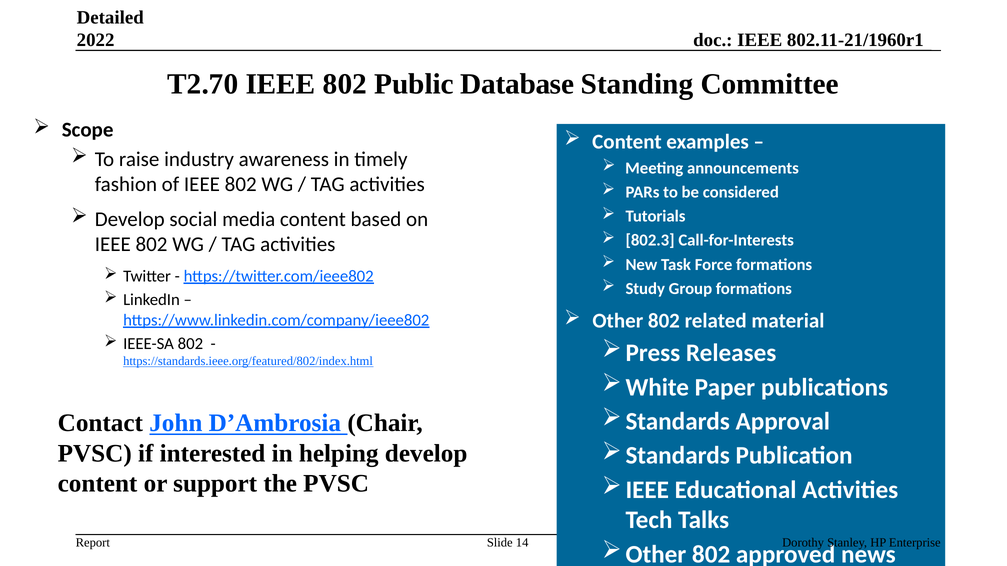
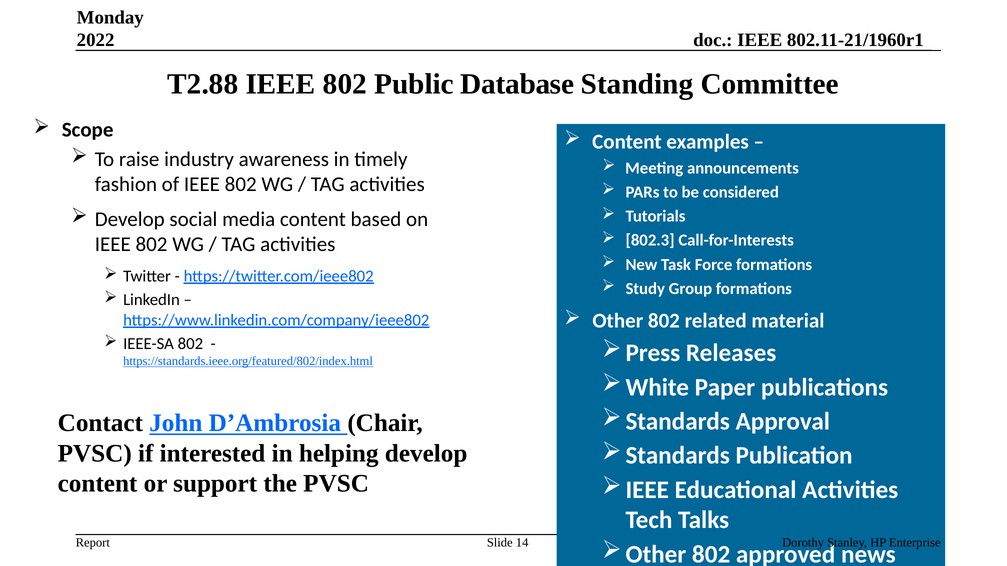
Detailed: Detailed -> Monday (110, 18)
T2.70: T2.70 -> T2.88 (203, 84)
